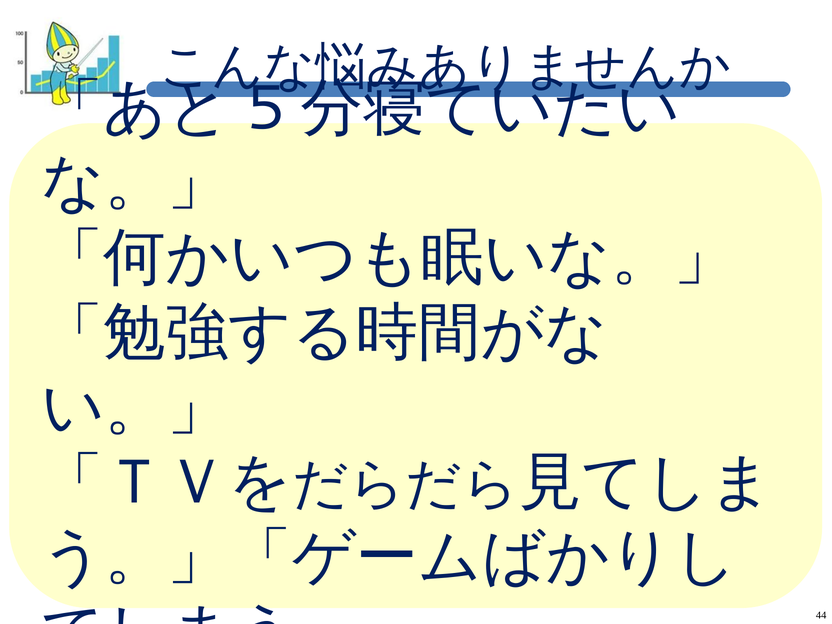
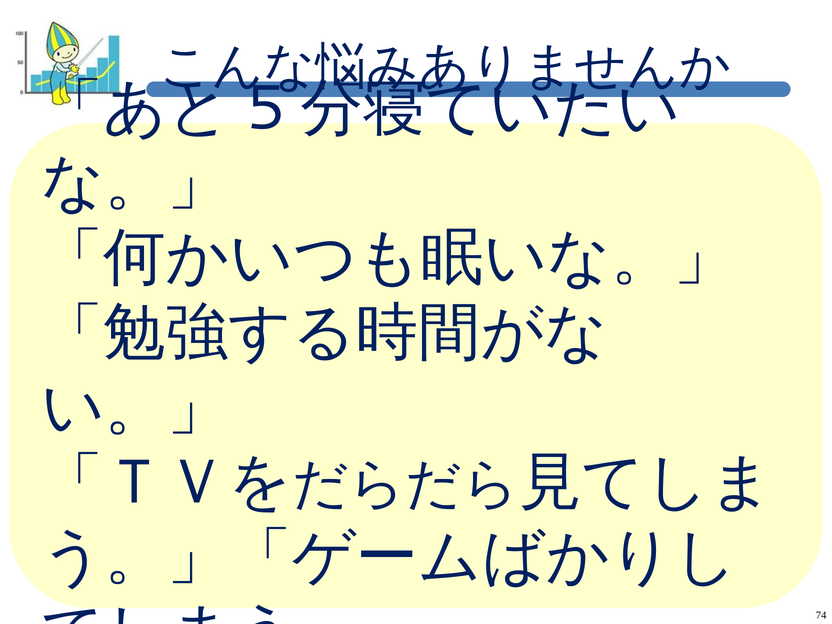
44: 44 -> 74 (821, 615)
